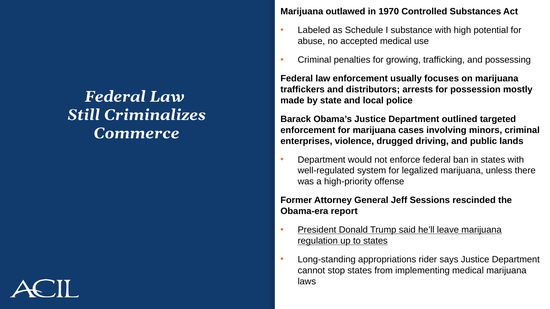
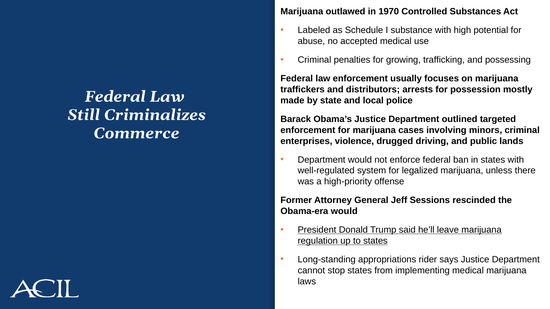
Obama-era report: report -> would (344, 211)
